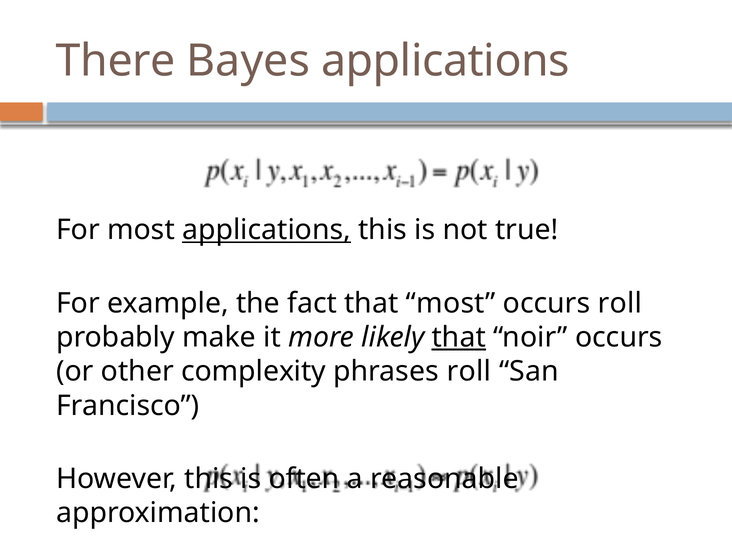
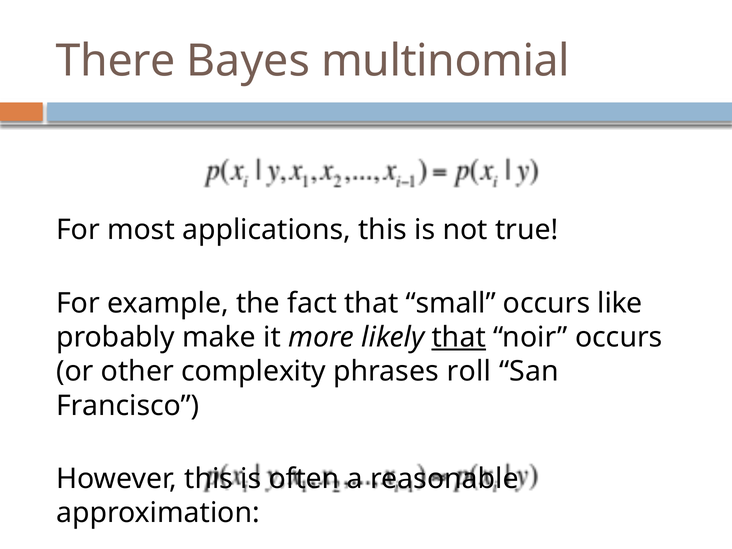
Bayes applications: applications -> multinomial (445, 61)
applications underline: present -> none (267, 230)
that most: most -> small (451, 303)
occurs roll: roll -> like (620, 303)
